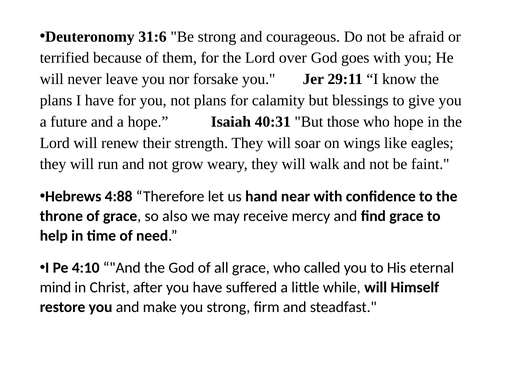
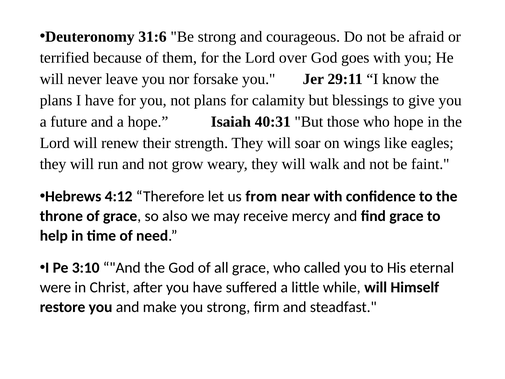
4:88: 4:88 -> 4:12 (119, 196)
hand: hand -> from (261, 196)
4:10: 4:10 -> 3:10 (86, 268)
mind: mind -> were (55, 287)
